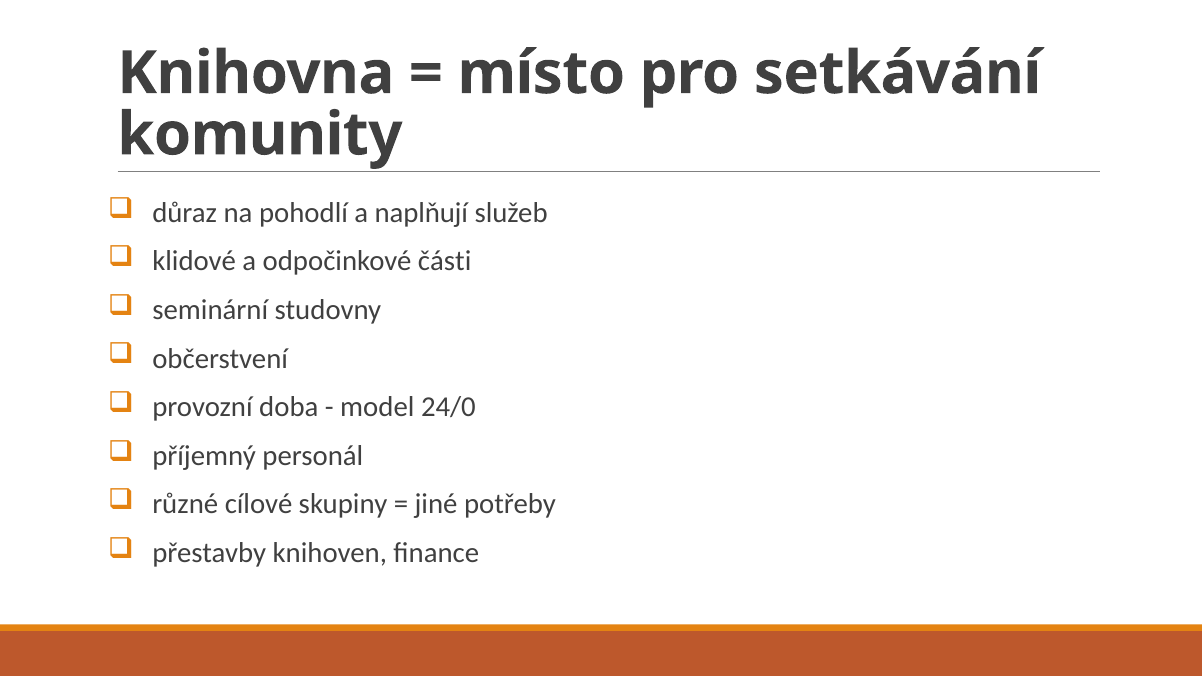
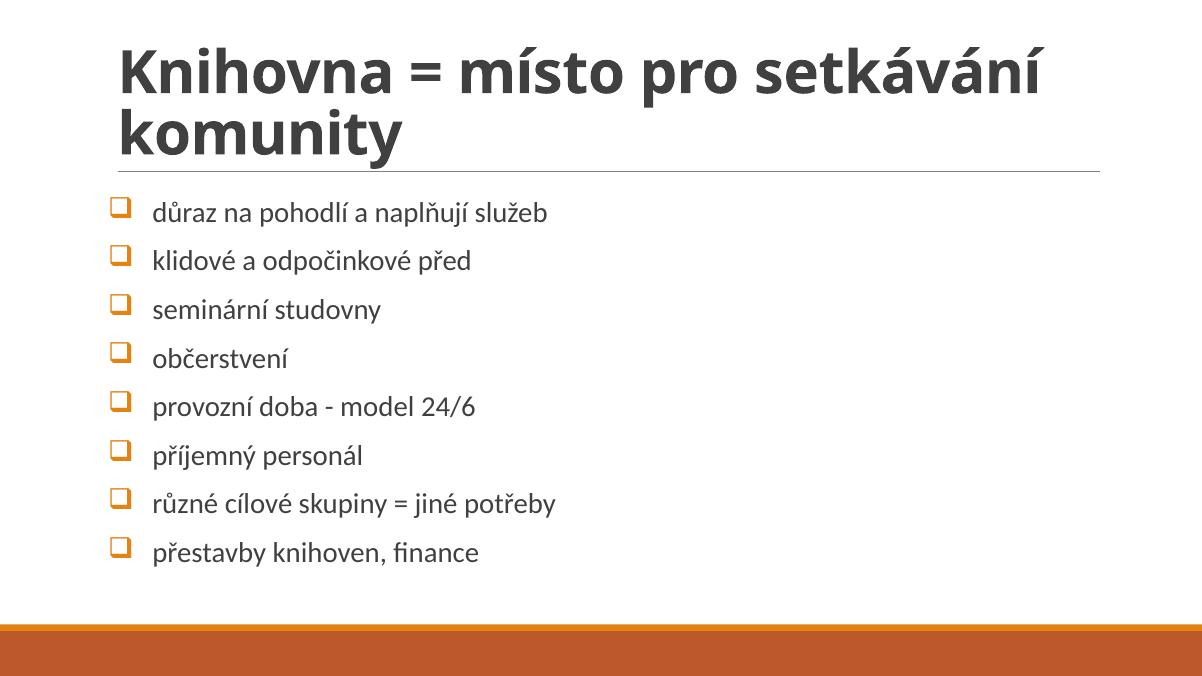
části: části -> před (445, 261)
24/0: 24/0 -> 24/6 (448, 407)
